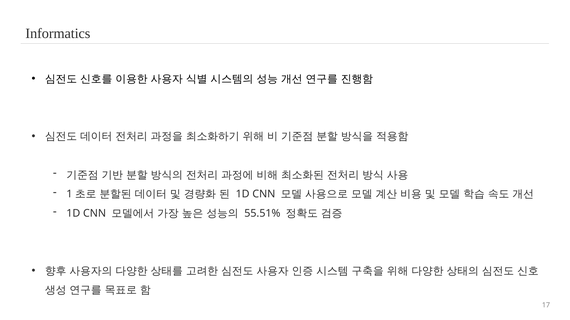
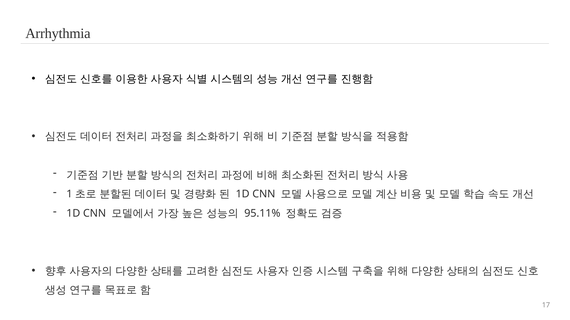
Informatics: Informatics -> Arrhythmia (58, 33)
55.51%: 55.51% -> 95.11% (262, 214)
